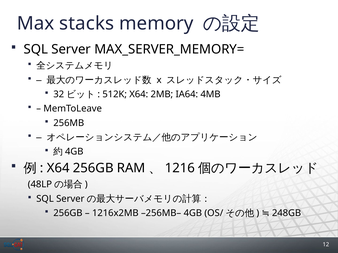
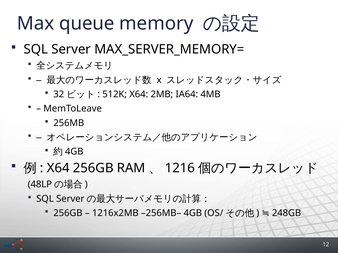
stacks: stacks -> queue (87, 24)
